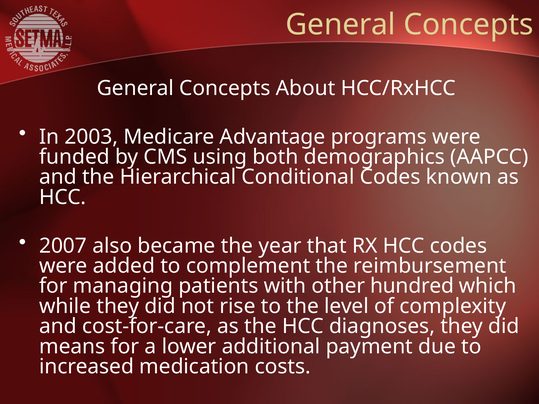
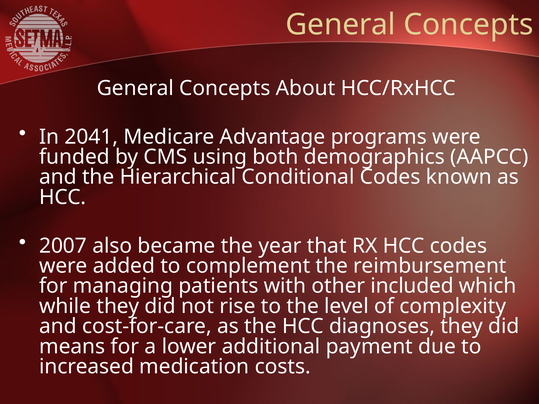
2003: 2003 -> 2041 (91, 137)
hundred: hundred -> included (412, 286)
